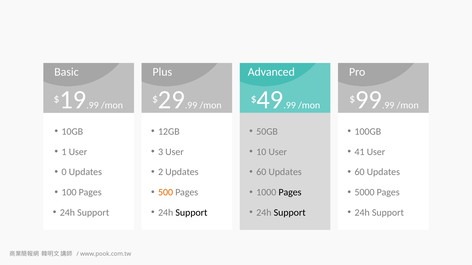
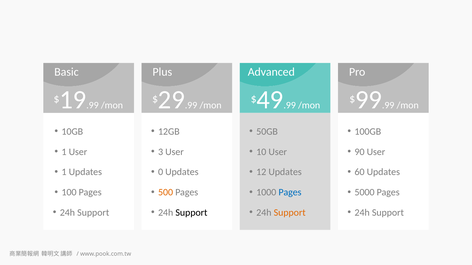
41: 41 -> 90 (360, 152)
0: 0 -> 1 (64, 172)
2: 2 -> 0 (161, 172)
60: 60 -> 12 (261, 172)
Pages colour: black -> blue (290, 193)
Support colour: black -> orange (290, 213)
